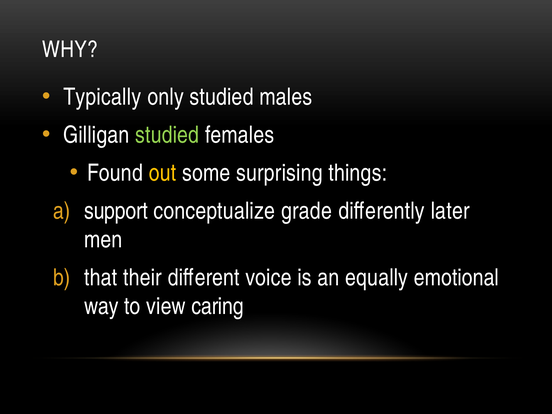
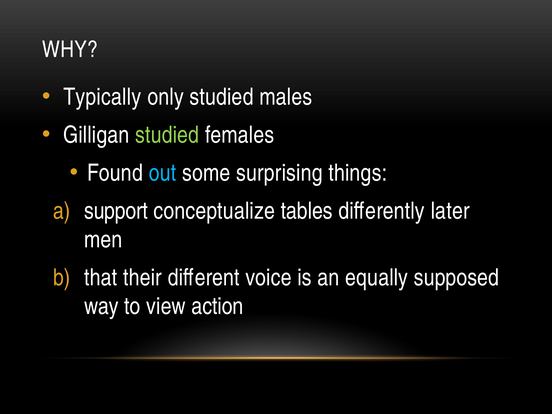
out colour: yellow -> light blue (162, 173)
grade: grade -> tables (307, 211)
emotional: emotional -> supposed (456, 278)
caring: caring -> action (217, 306)
